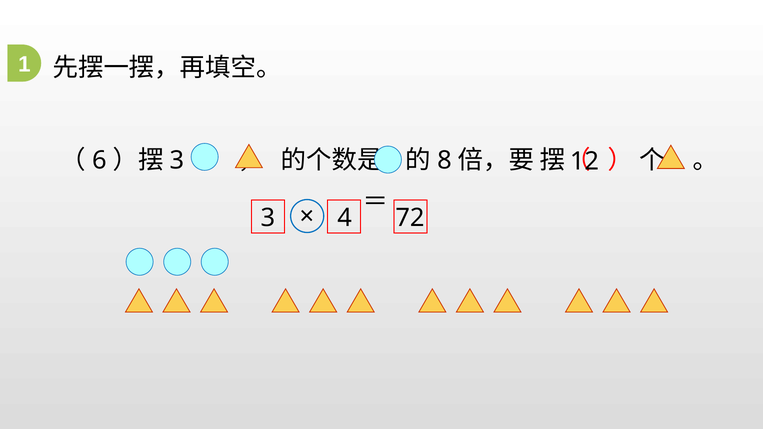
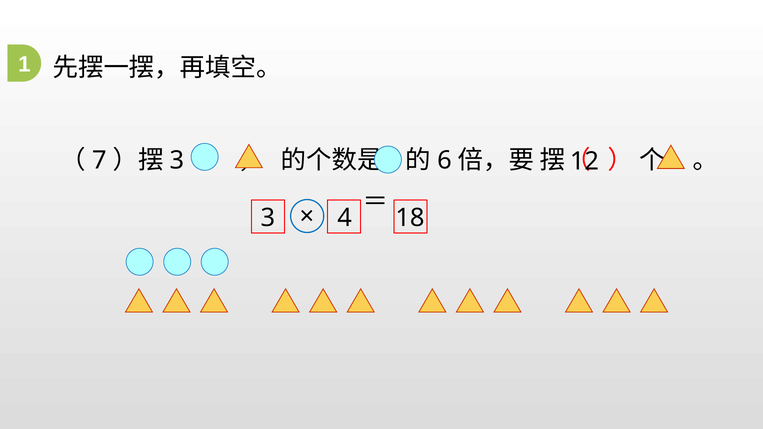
6: 6 -> 7 (99, 160)
8: 8 -> 6 (445, 160)
72: 72 -> 18 (410, 218)
